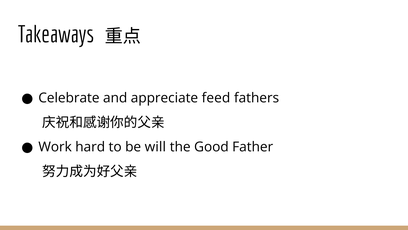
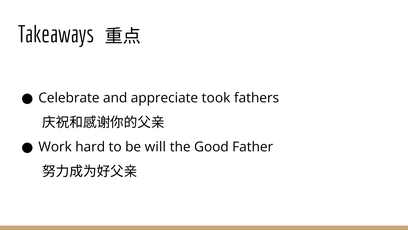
feed: feed -> took (216, 98)
